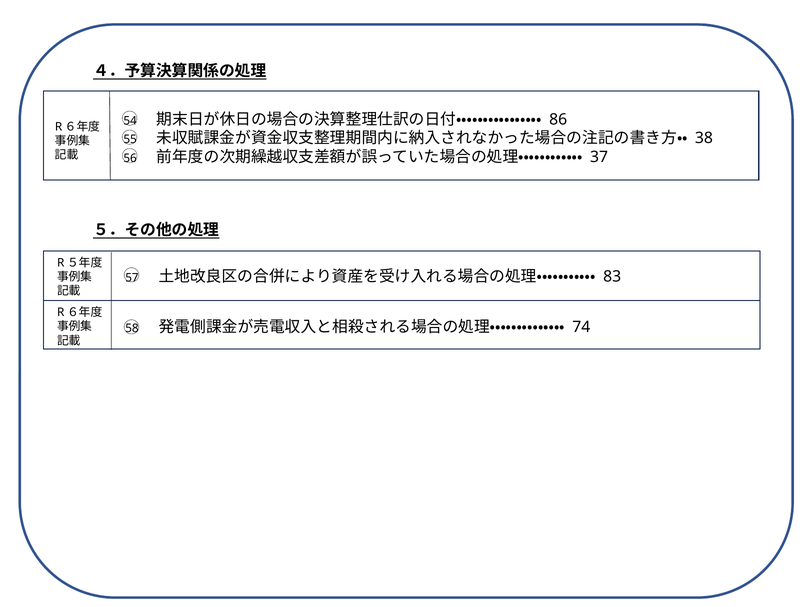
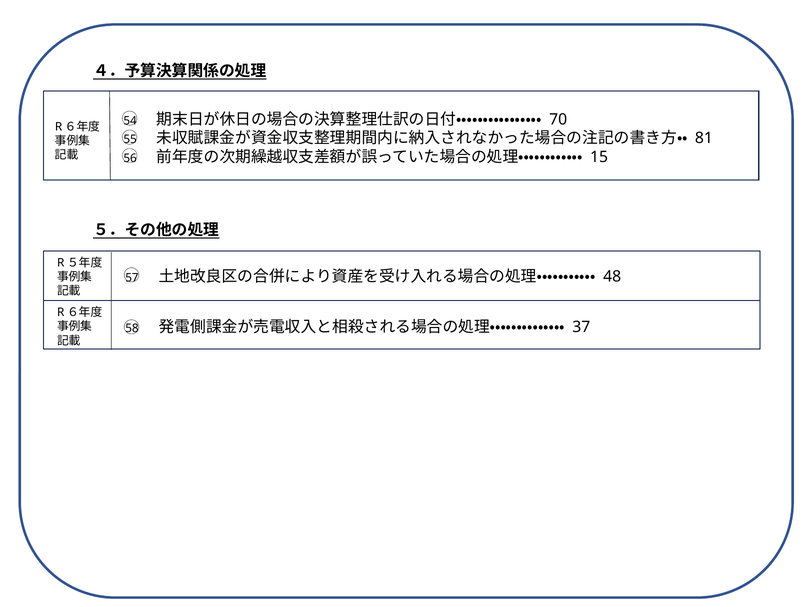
86: 86 -> 70 (558, 119)
38: 38 -> 81 (704, 138)
37: 37 -> 15 (599, 157)
83: 83 -> 48 (612, 277)
74: 74 -> 37 (581, 327)
